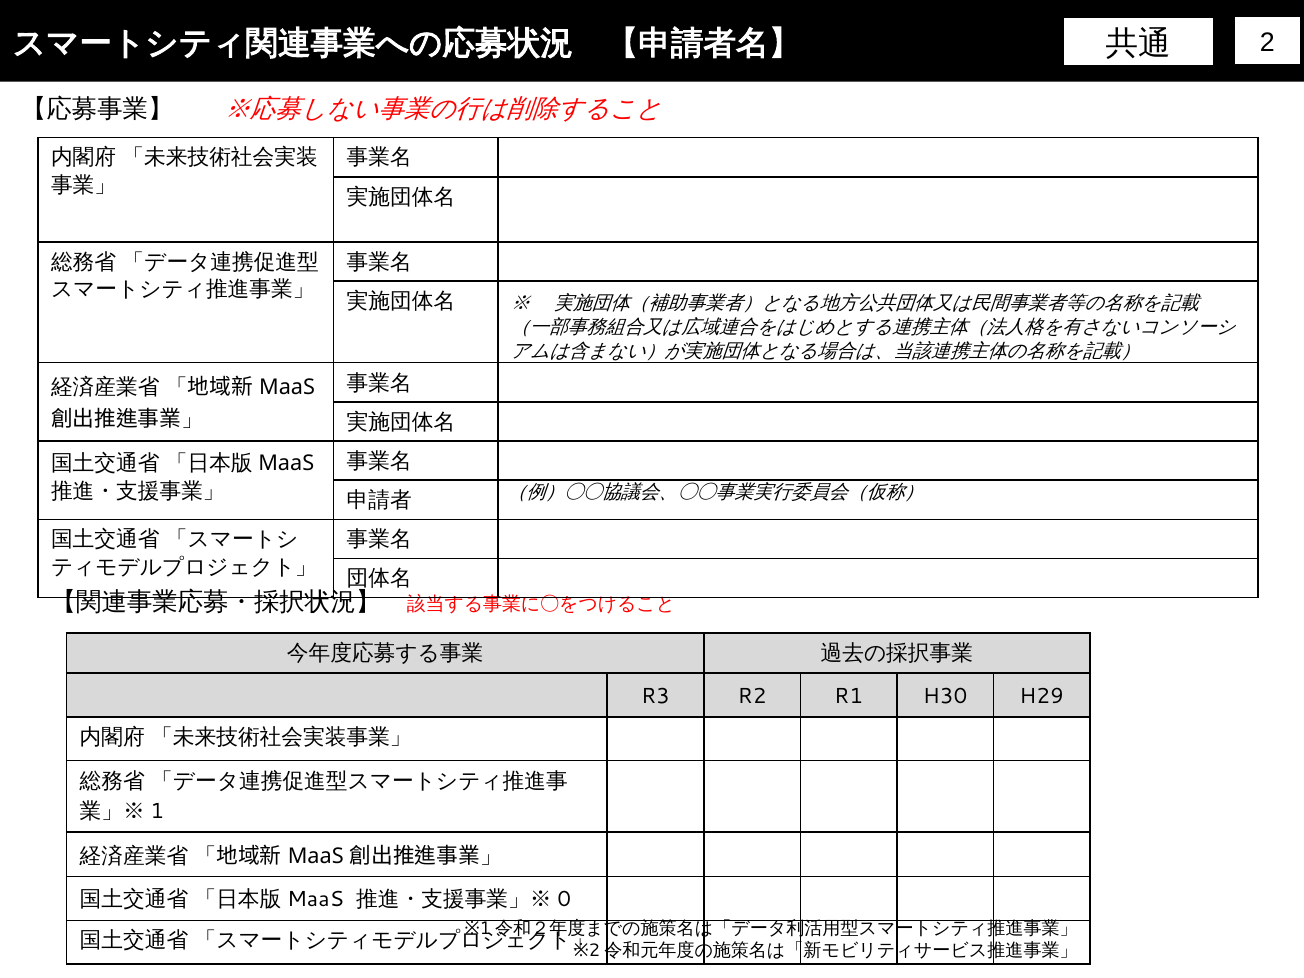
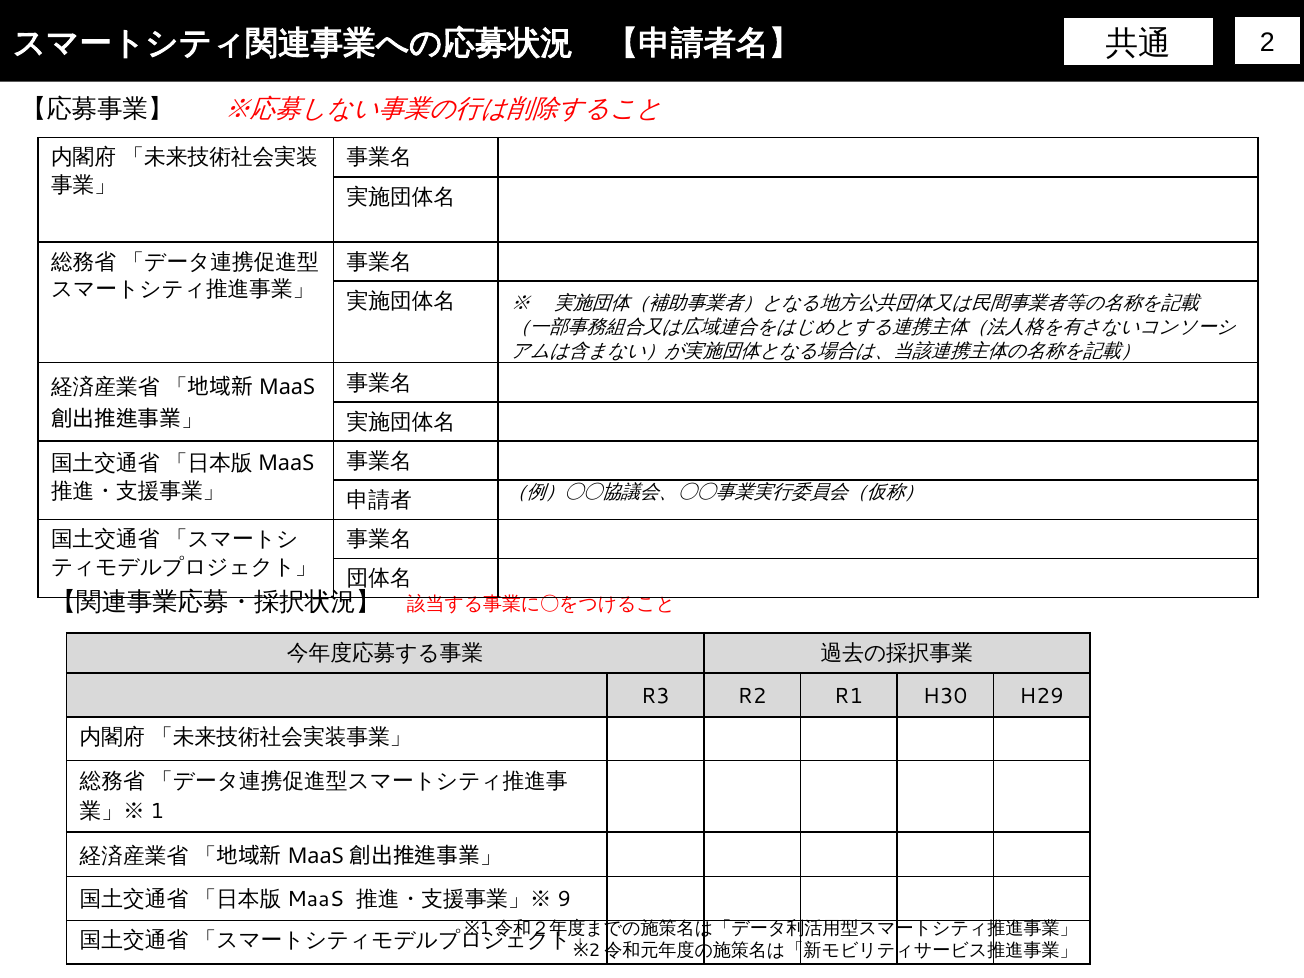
0: 0 -> 9 (564, 900)
